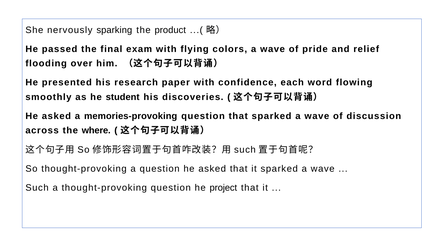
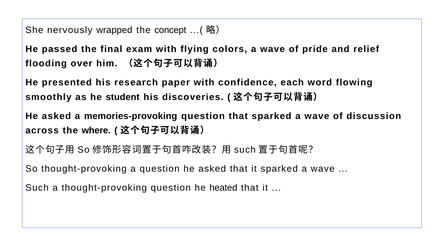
sparking: sparking -> wrapped (114, 30)
product: product -> concept (170, 30)
project: project -> heated (223, 188)
